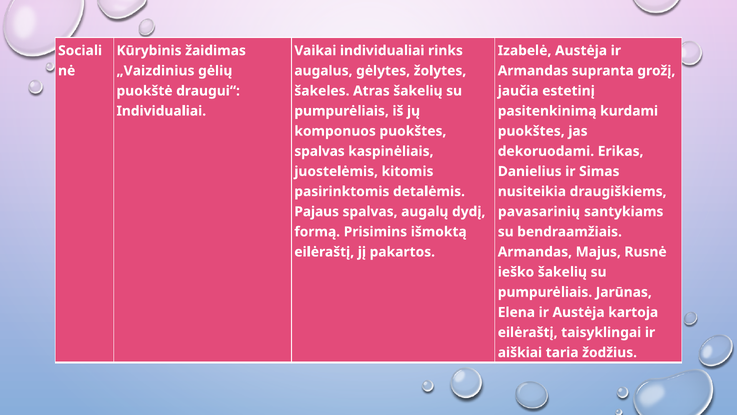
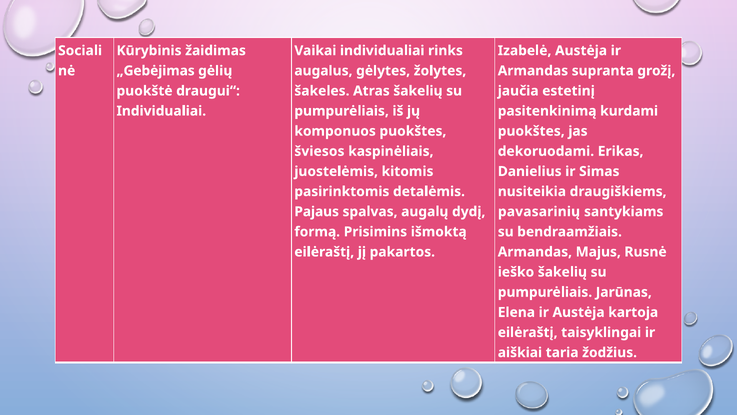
„Vaizdinius: „Vaizdinius -> „Gebėjimas (156, 71)
spalvas: spalvas -> šviesos (319, 151)
